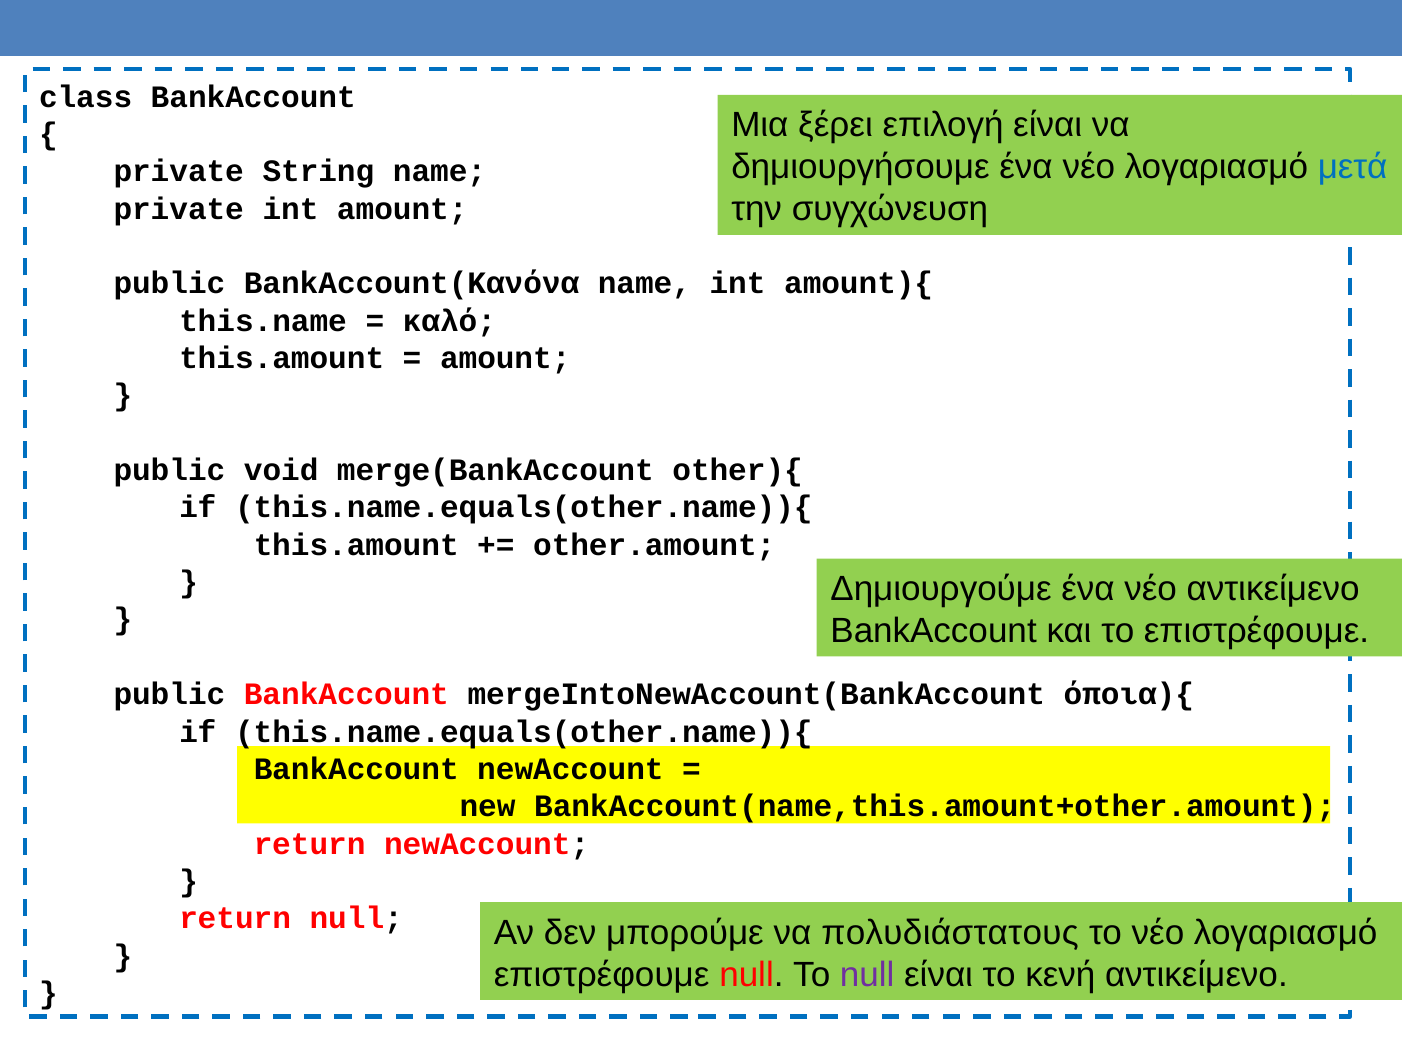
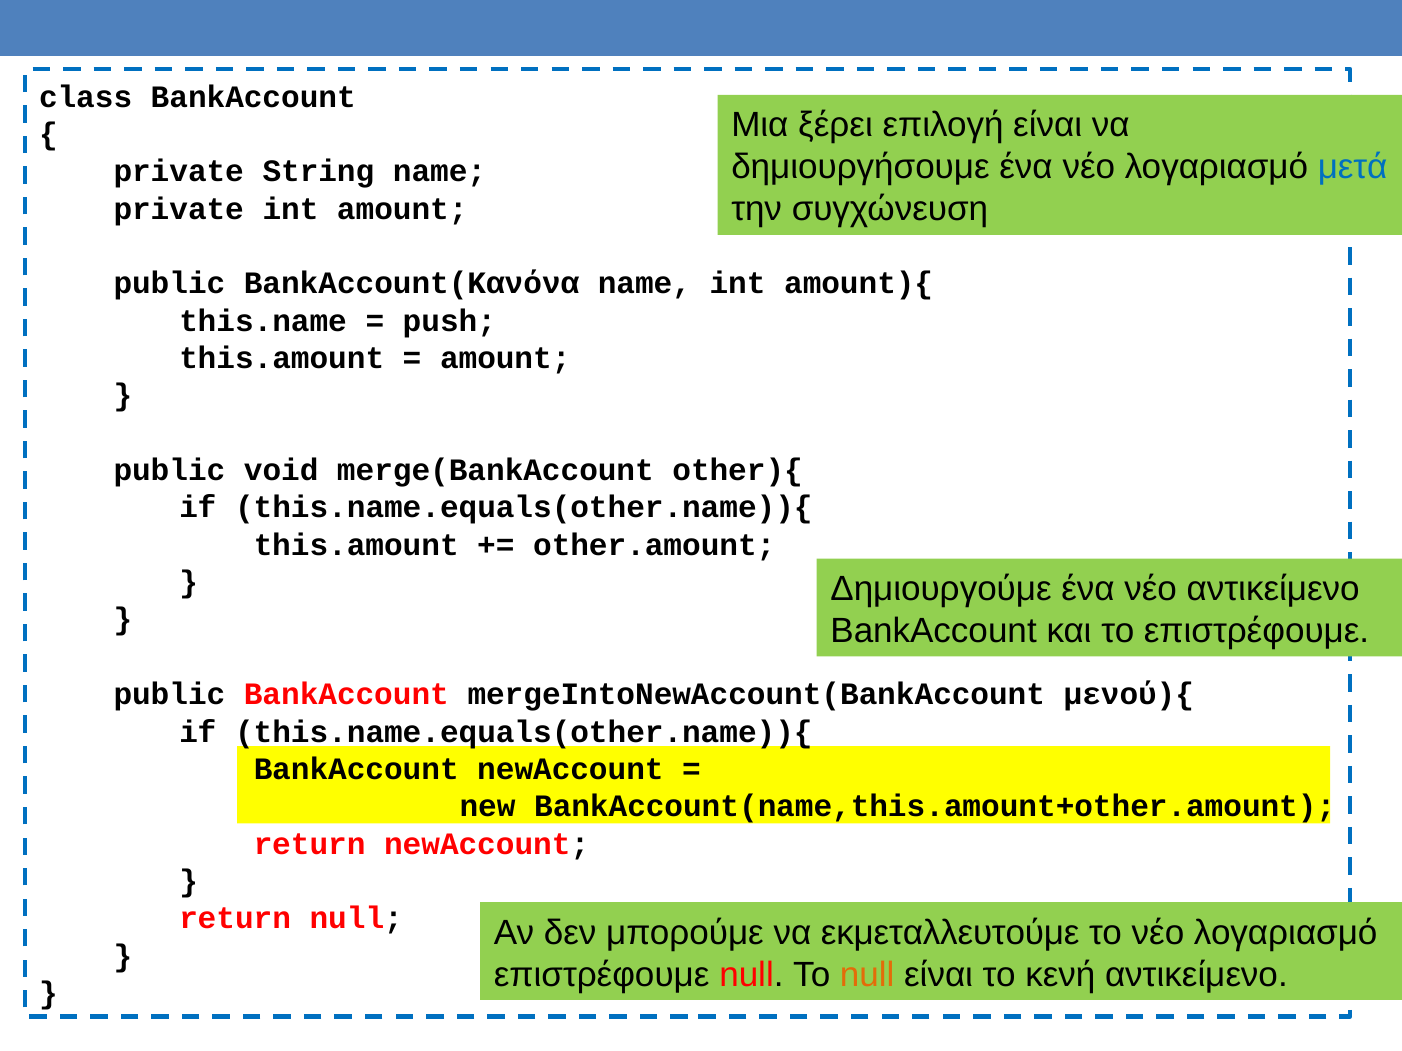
καλό: καλό -> push (449, 321)
όποια){: όποια){ -> μενού){ (1129, 695)
πολυδιάστατους: πολυδιάστατους -> εκμεταλλευτούμε (950, 933)
null colour: purple -> orange (867, 975)
